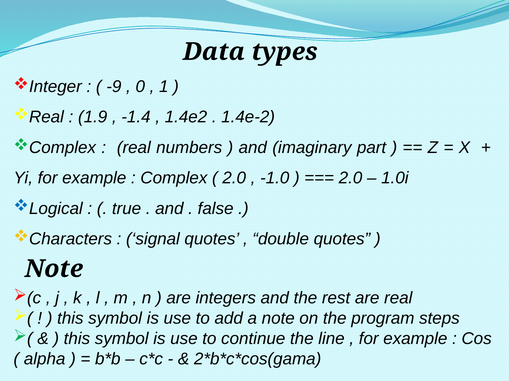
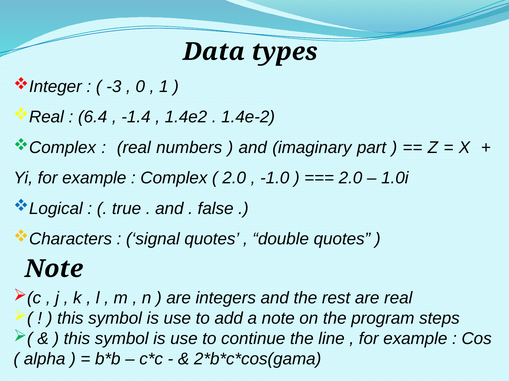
-9: -9 -> -3 (114, 87)
1.9: 1.9 -> 6.4 (93, 117)
